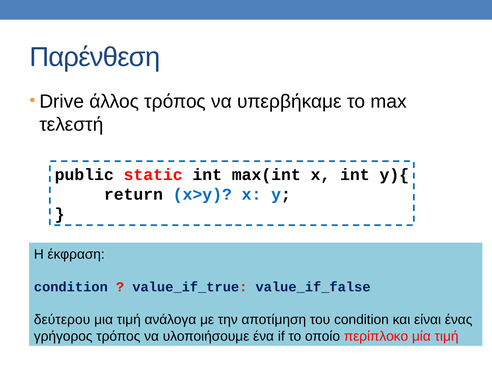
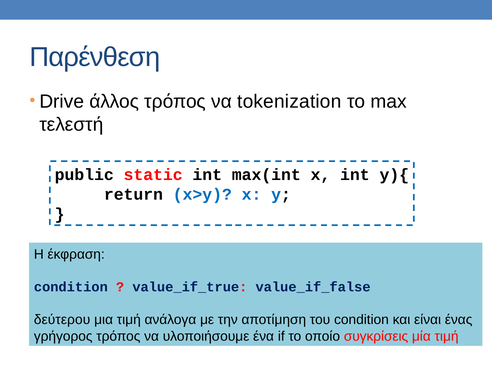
υπερβήκαμε: υπερβήκαμε -> tokenization (289, 101)
περίπλοκο: περίπλοκο -> συγκρίσεις (376, 336)
